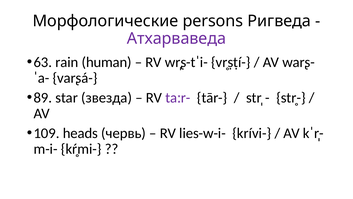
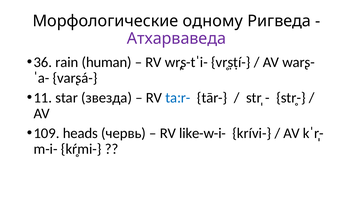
persons: persons -> одному (213, 21)
63: 63 -> 36 (43, 62)
89: 89 -> 11 (43, 97)
taːr- colour: purple -> blue (178, 97)
lies-w-i-: lies-w-i- -> like-w-i- (203, 133)
